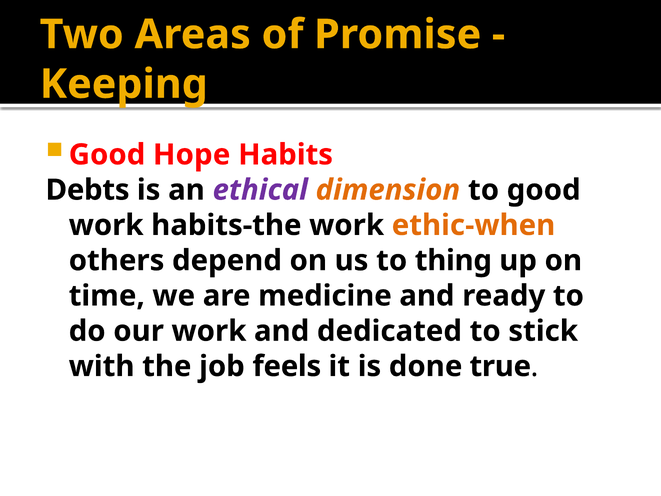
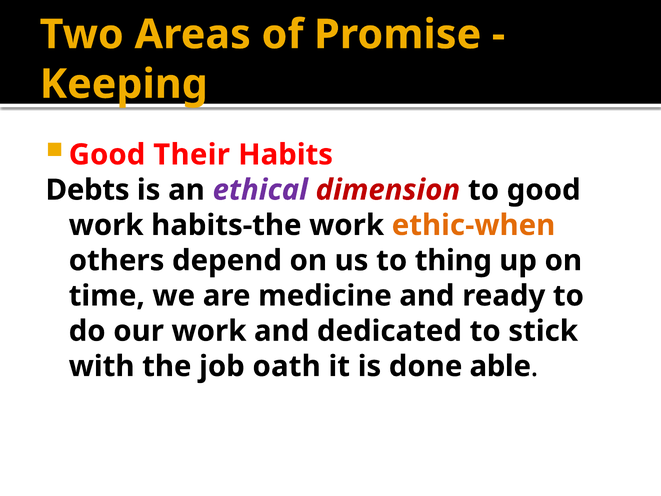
Hope: Hope -> Their (192, 155)
dimension colour: orange -> red (388, 190)
feels: feels -> oath (287, 366)
true: true -> able (500, 366)
